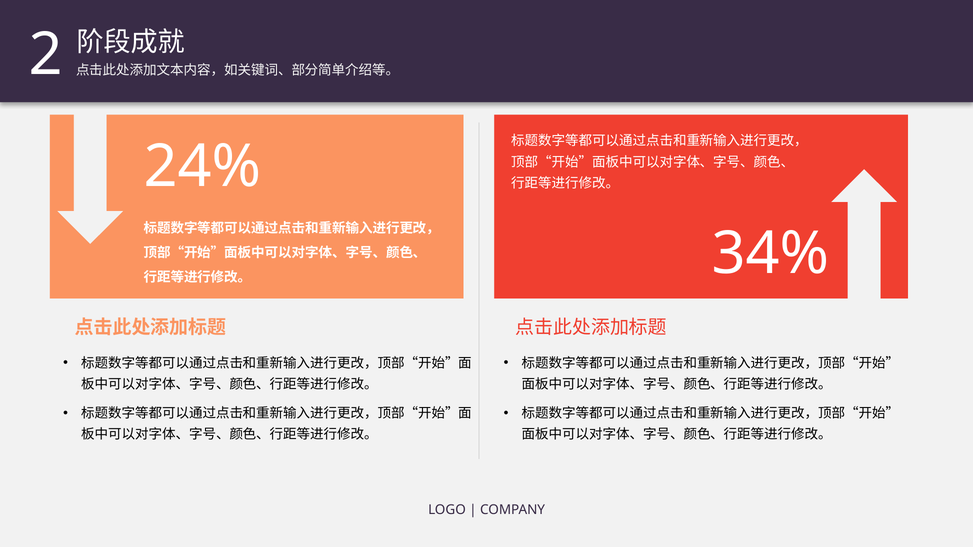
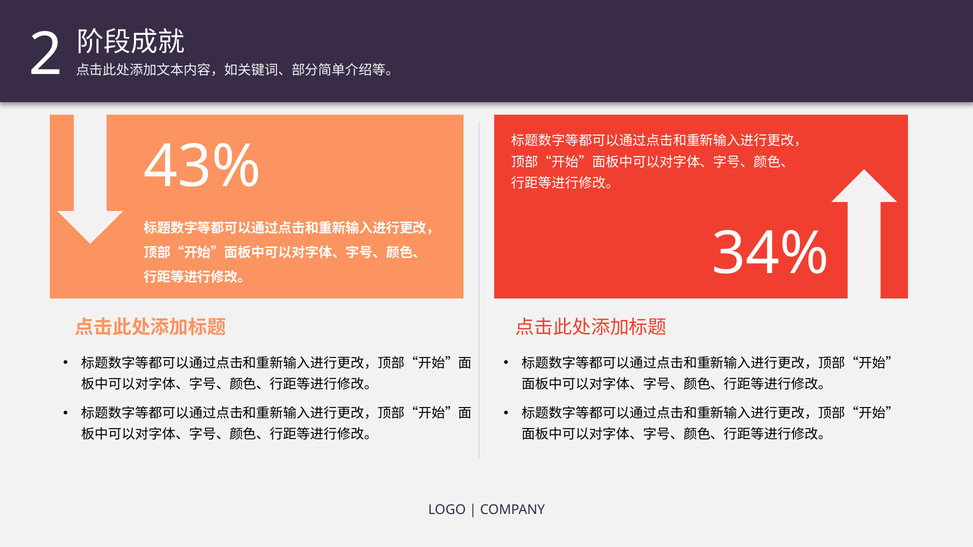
24%: 24% -> 43% (202, 167)
